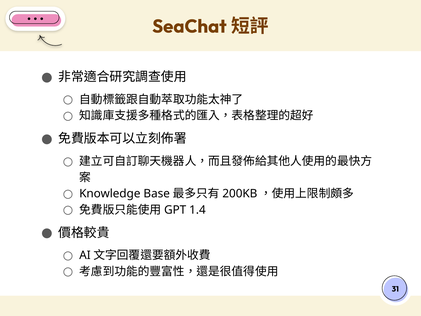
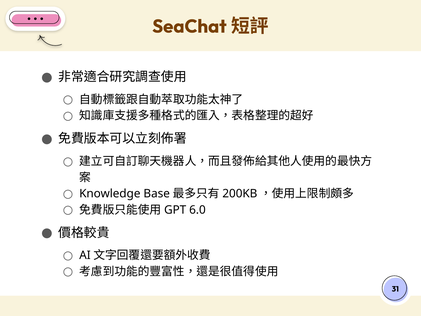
1.4: 1.4 -> 6.0 (197, 210)
